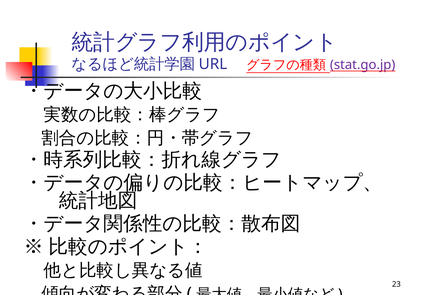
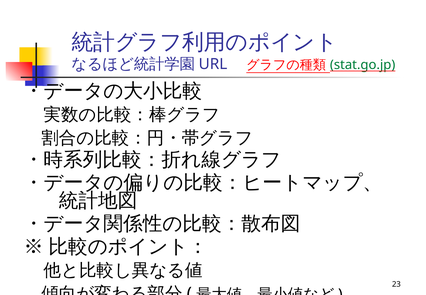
stat.go.jp colour: purple -> green (363, 65)
